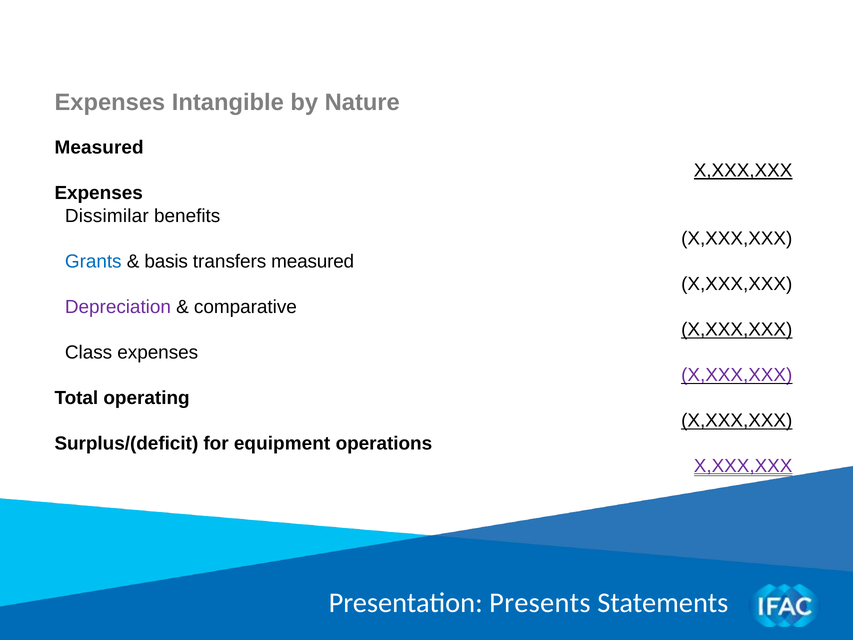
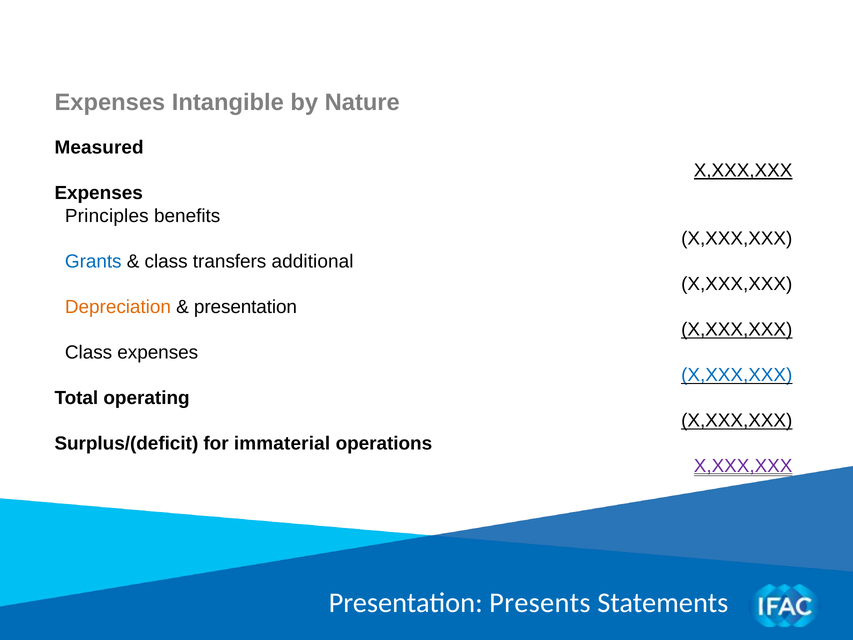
Dissimilar: Dissimilar -> Principles (107, 216)
basis: basis -> class (166, 261)
transfers measured: measured -> additional (313, 261)
Depreciation colour: purple -> orange (118, 307)
comparative: comparative -> presentation (245, 307)
X,XXX,XXX colour: purple -> blue (737, 375)
equipment: equipment -> immaterial (282, 443)
